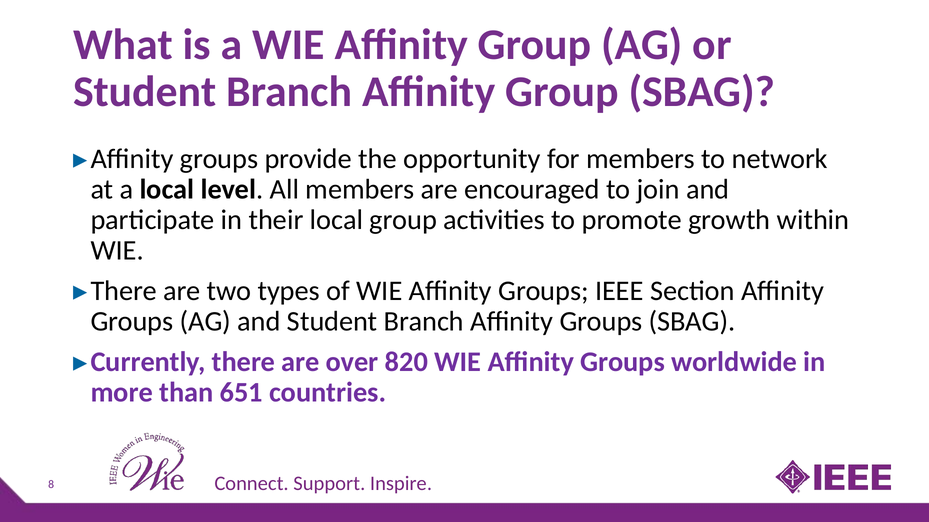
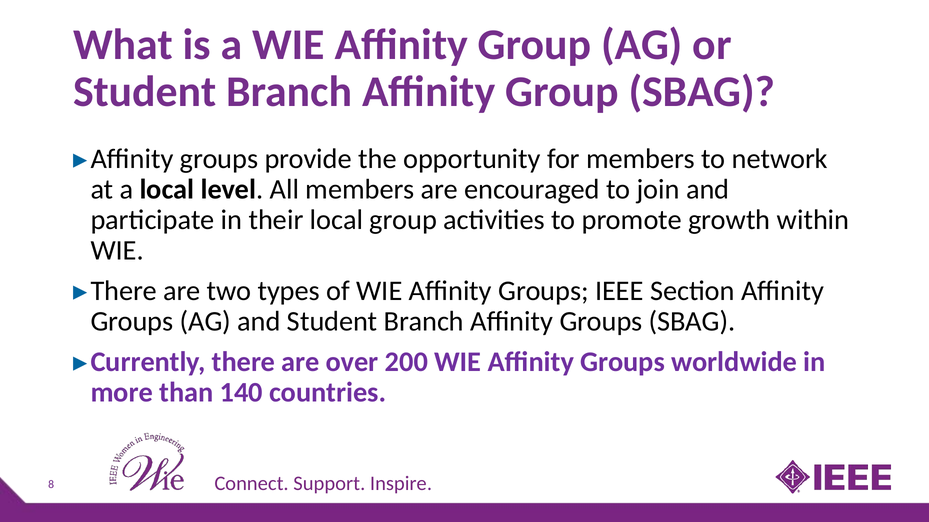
820: 820 -> 200 (406, 362)
651: 651 -> 140 (241, 393)
